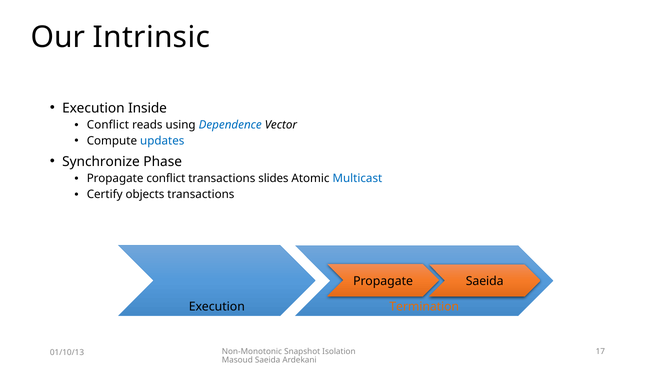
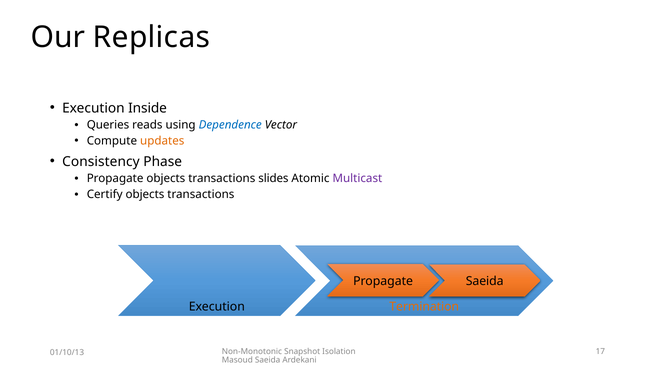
Intrinsic: Intrinsic -> Replicas (151, 37)
Conflict: Conflict -> Queries (108, 125)
updates colour: blue -> orange (162, 141)
Synchronize: Synchronize -> Consistency (101, 161)
Propagate conflict: conflict -> objects (166, 178)
Multicast colour: blue -> purple (357, 178)
